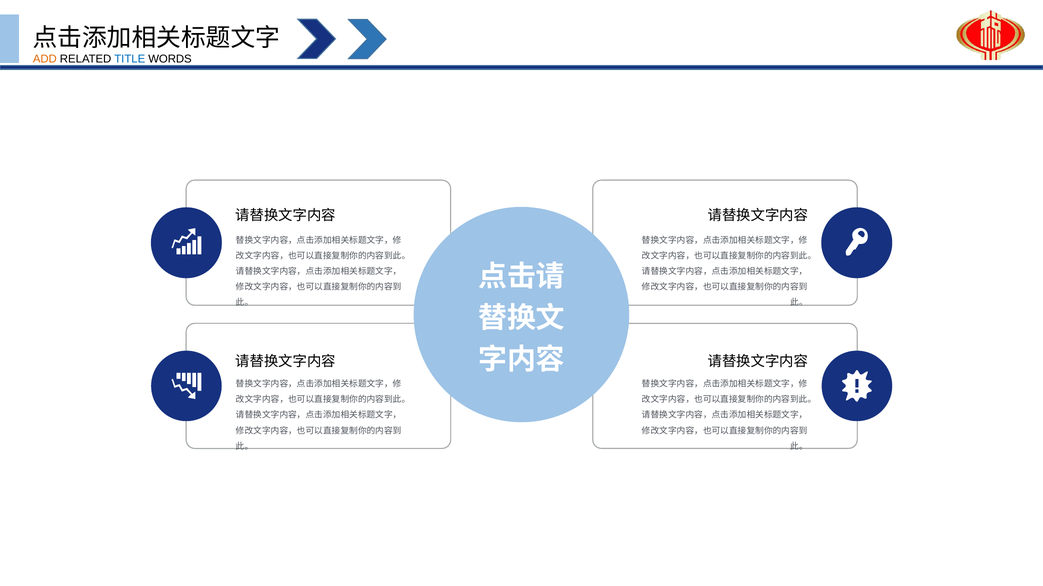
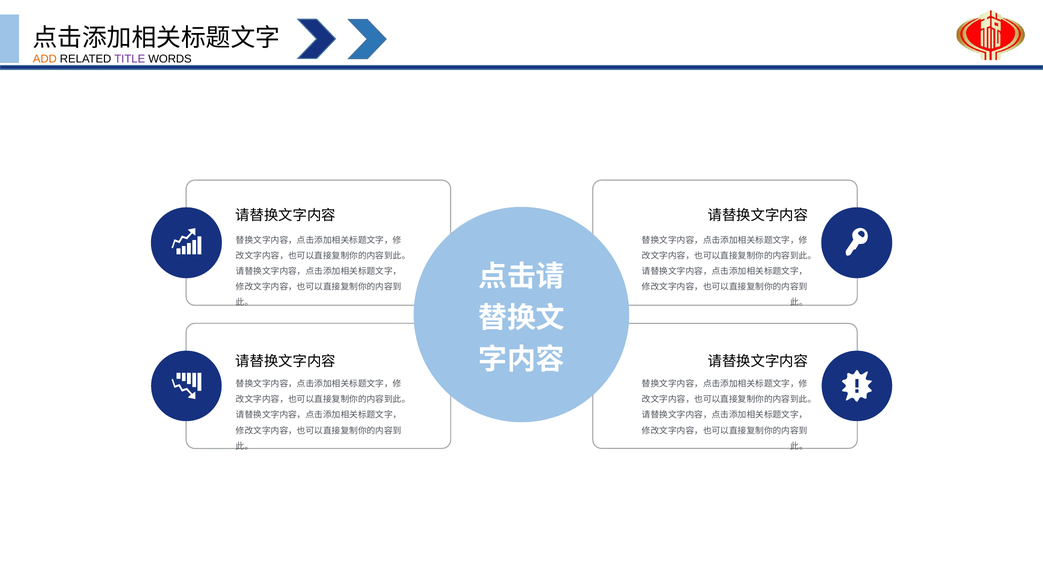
TITLE colour: blue -> purple (130, 59)
